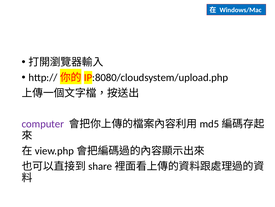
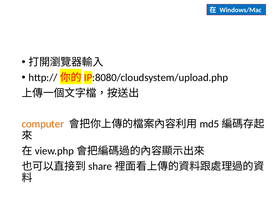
computer colour: purple -> orange (43, 123)
